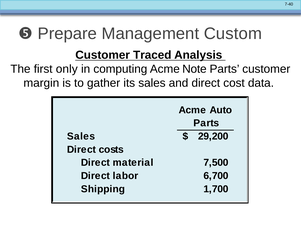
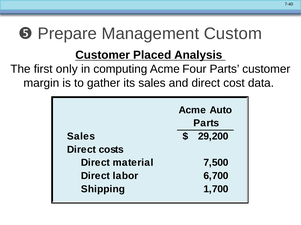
Traced: Traced -> Placed (152, 55)
Note: Note -> Four (194, 69)
